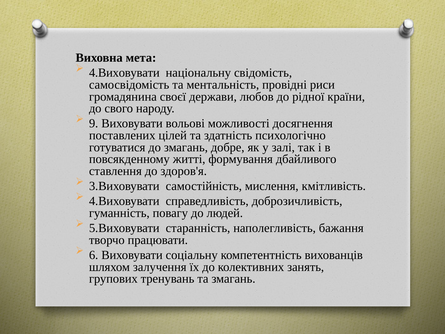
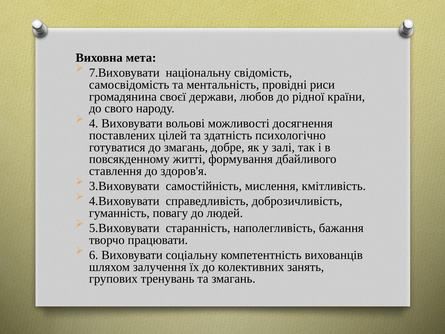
4.Виховувати: 4.Виховувати -> 7.Виховувати (124, 73)
9: 9 -> 4 (94, 123)
